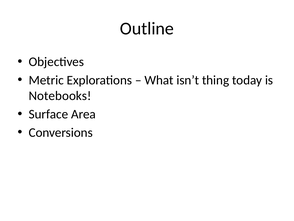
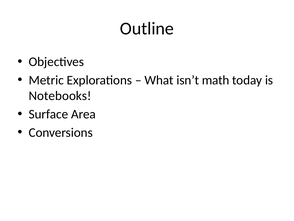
thing: thing -> math (216, 80)
